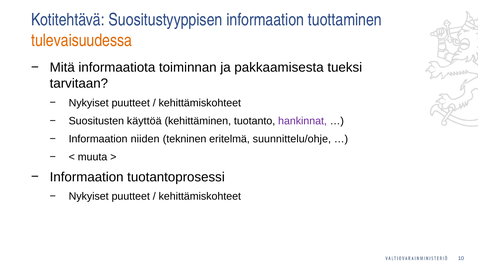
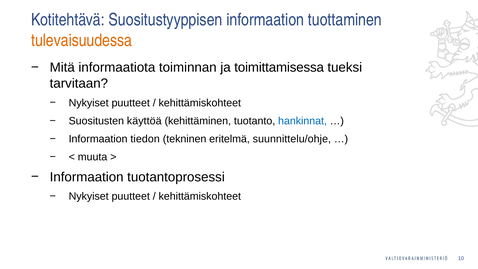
pakkaamisesta: pakkaamisesta -> toimittamisessa (279, 68)
hankinnat colour: purple -> blue (303, 121)
niiden: niiden -> tiedon (145, 139)
